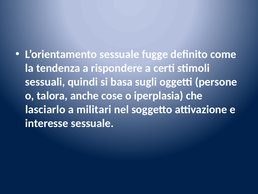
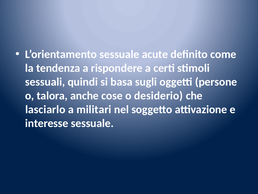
fugge: fugge -> acute (155, 54)
iperplasia: iperplasia -> desiderio (159, 95)
